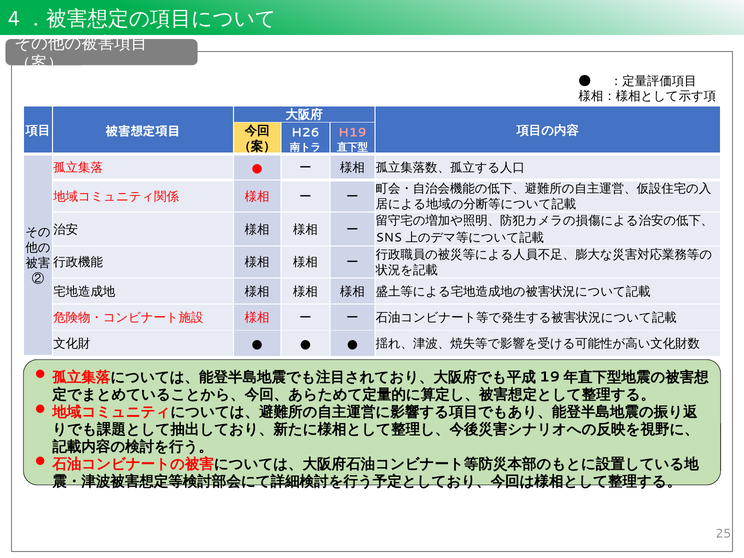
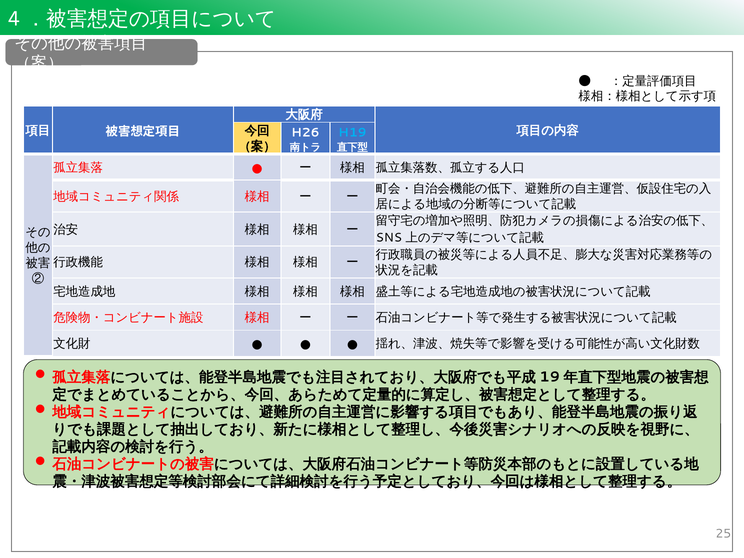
H19 colour: pink -> light blue (352, 132)
